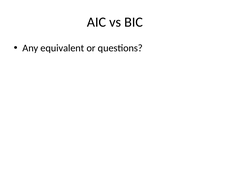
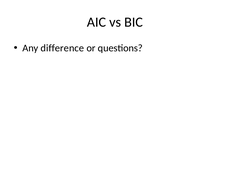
equivalent: equivalent -> difference (62, 48)
